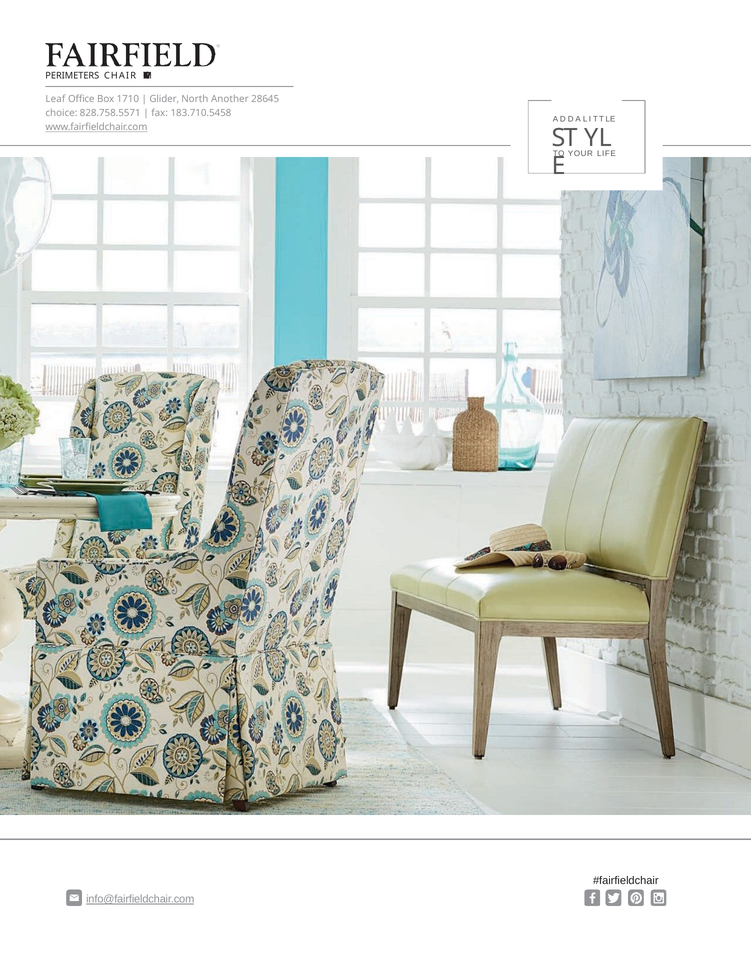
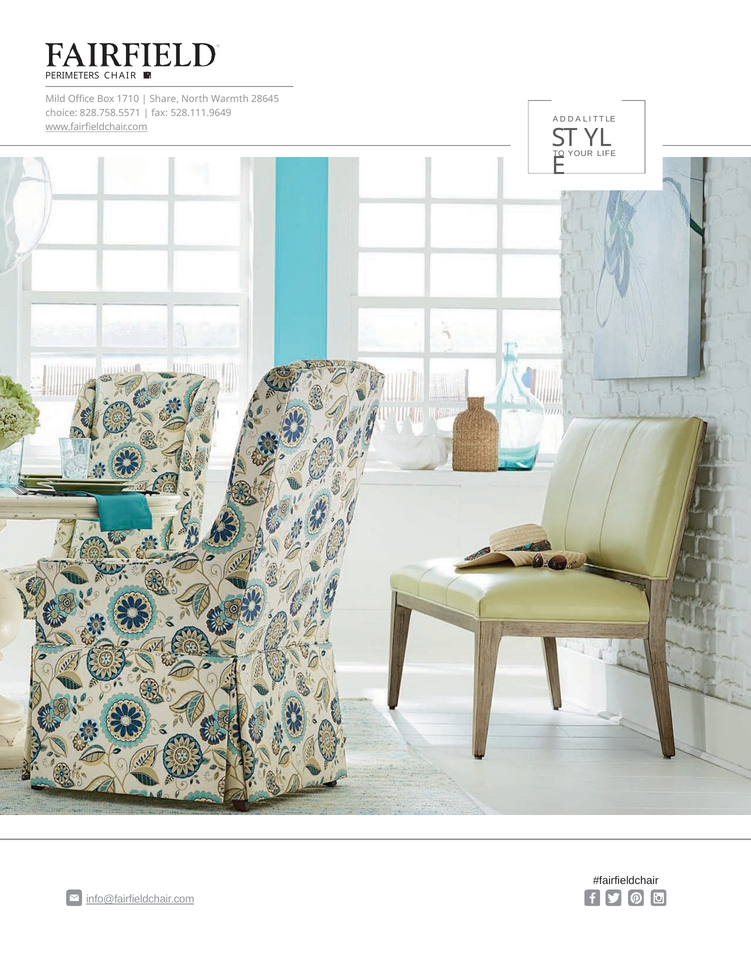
Leaf: Leaf -> Mild (55, 99)
Glider: Glider -> Share (164, 99)
Another: Another -> Warmth (230, 99)
183.710.5458: 183.710.5458 -> 528.111.9649 (201, 113)
